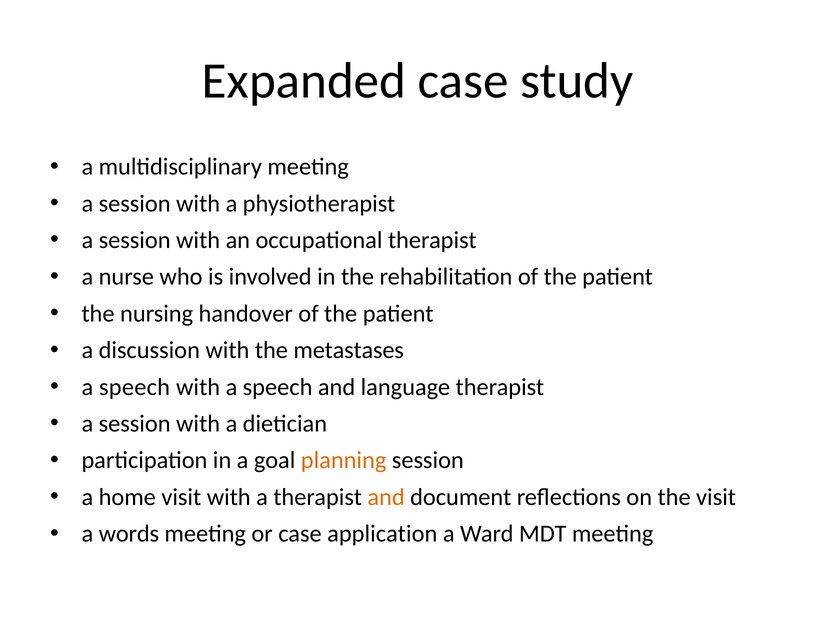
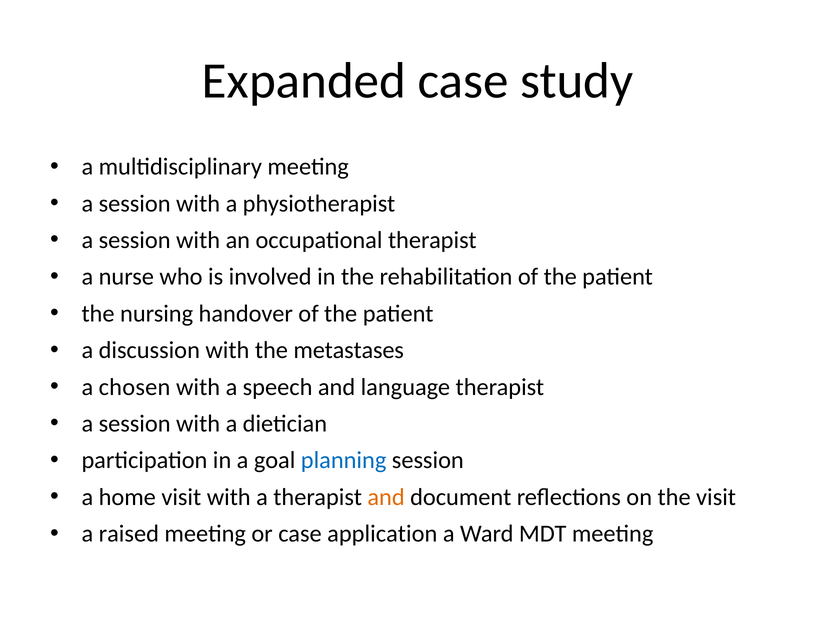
speech: speech -> chosen (135, 387)
planning colour: orange -> blue (344, 460)
words: words -> raised (129, 534)
